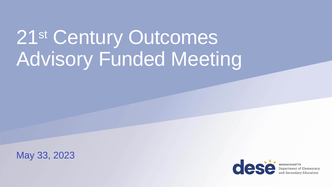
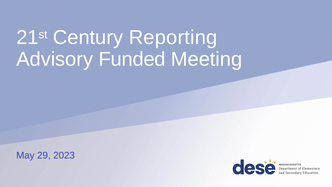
Outcomes: Outcomes -> Reporting (173, 37)
33: 33 -> 29 (44, 155)
